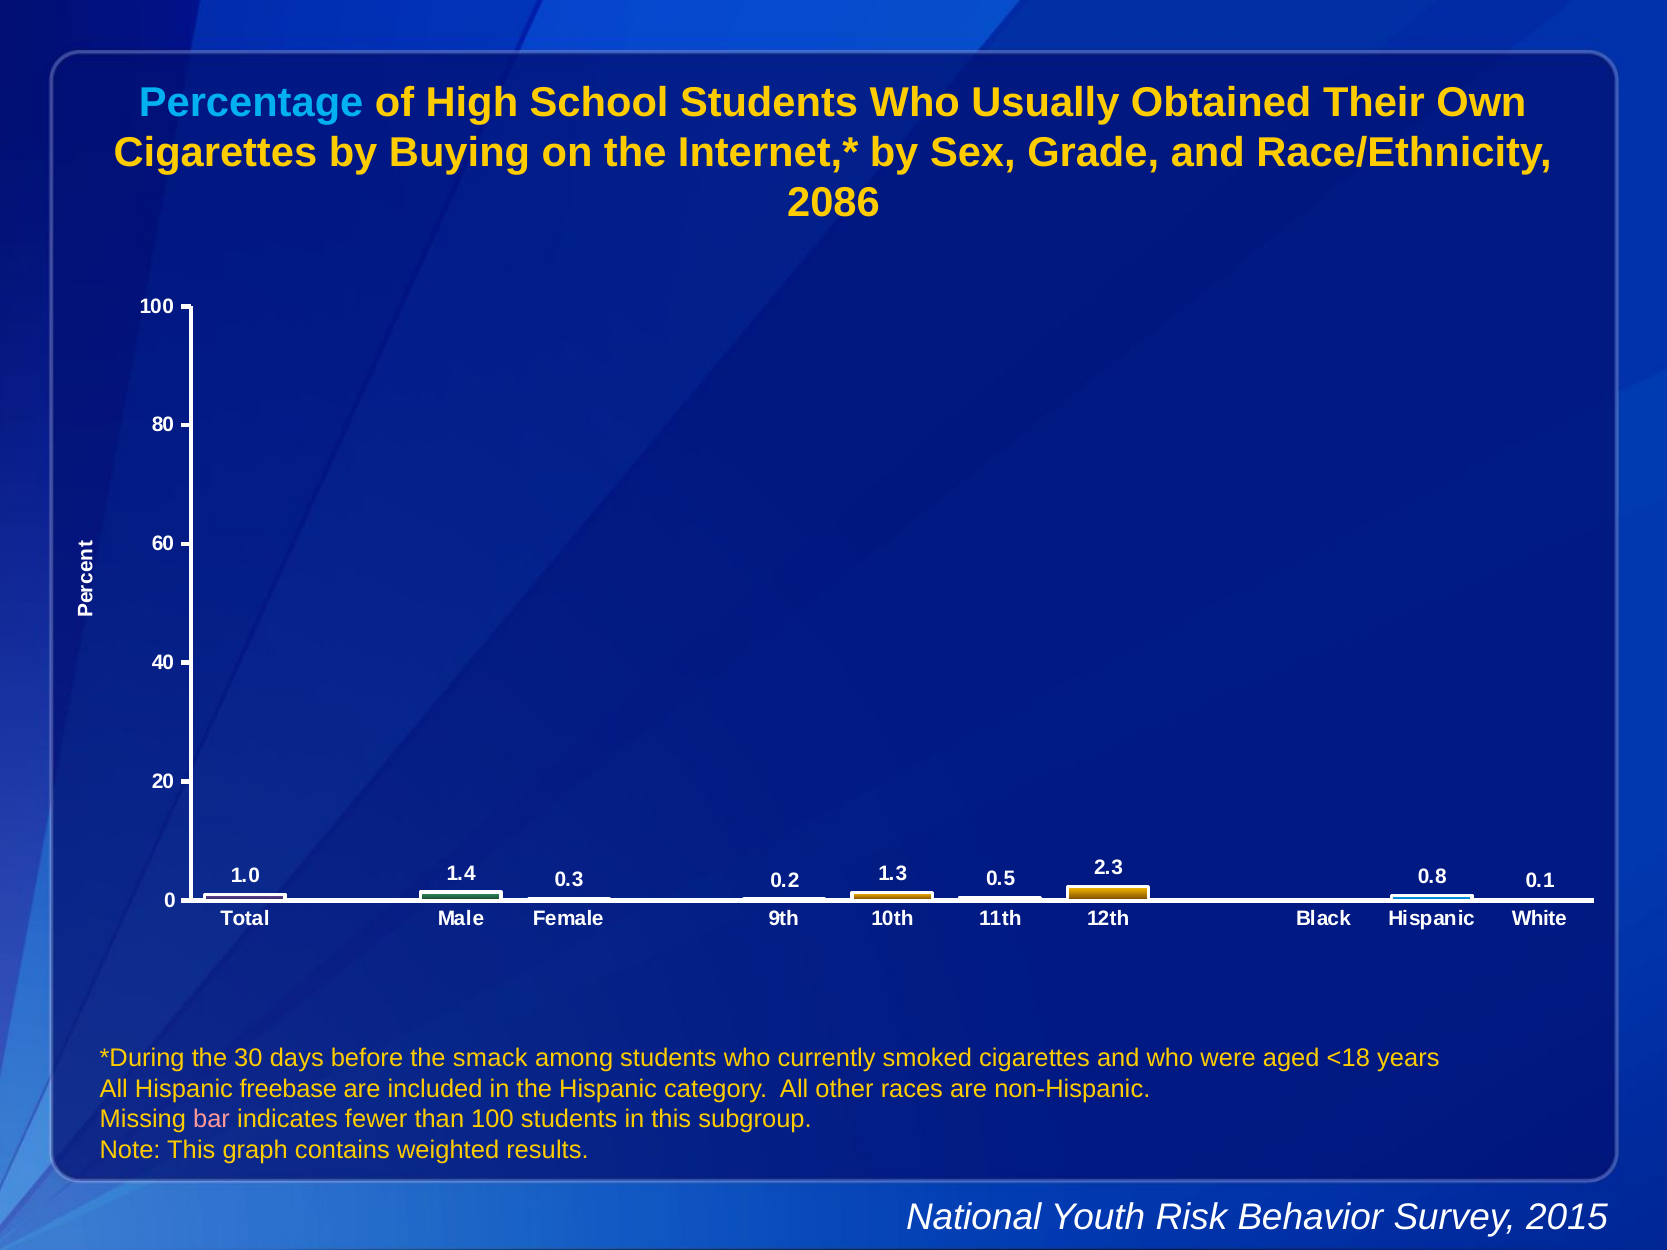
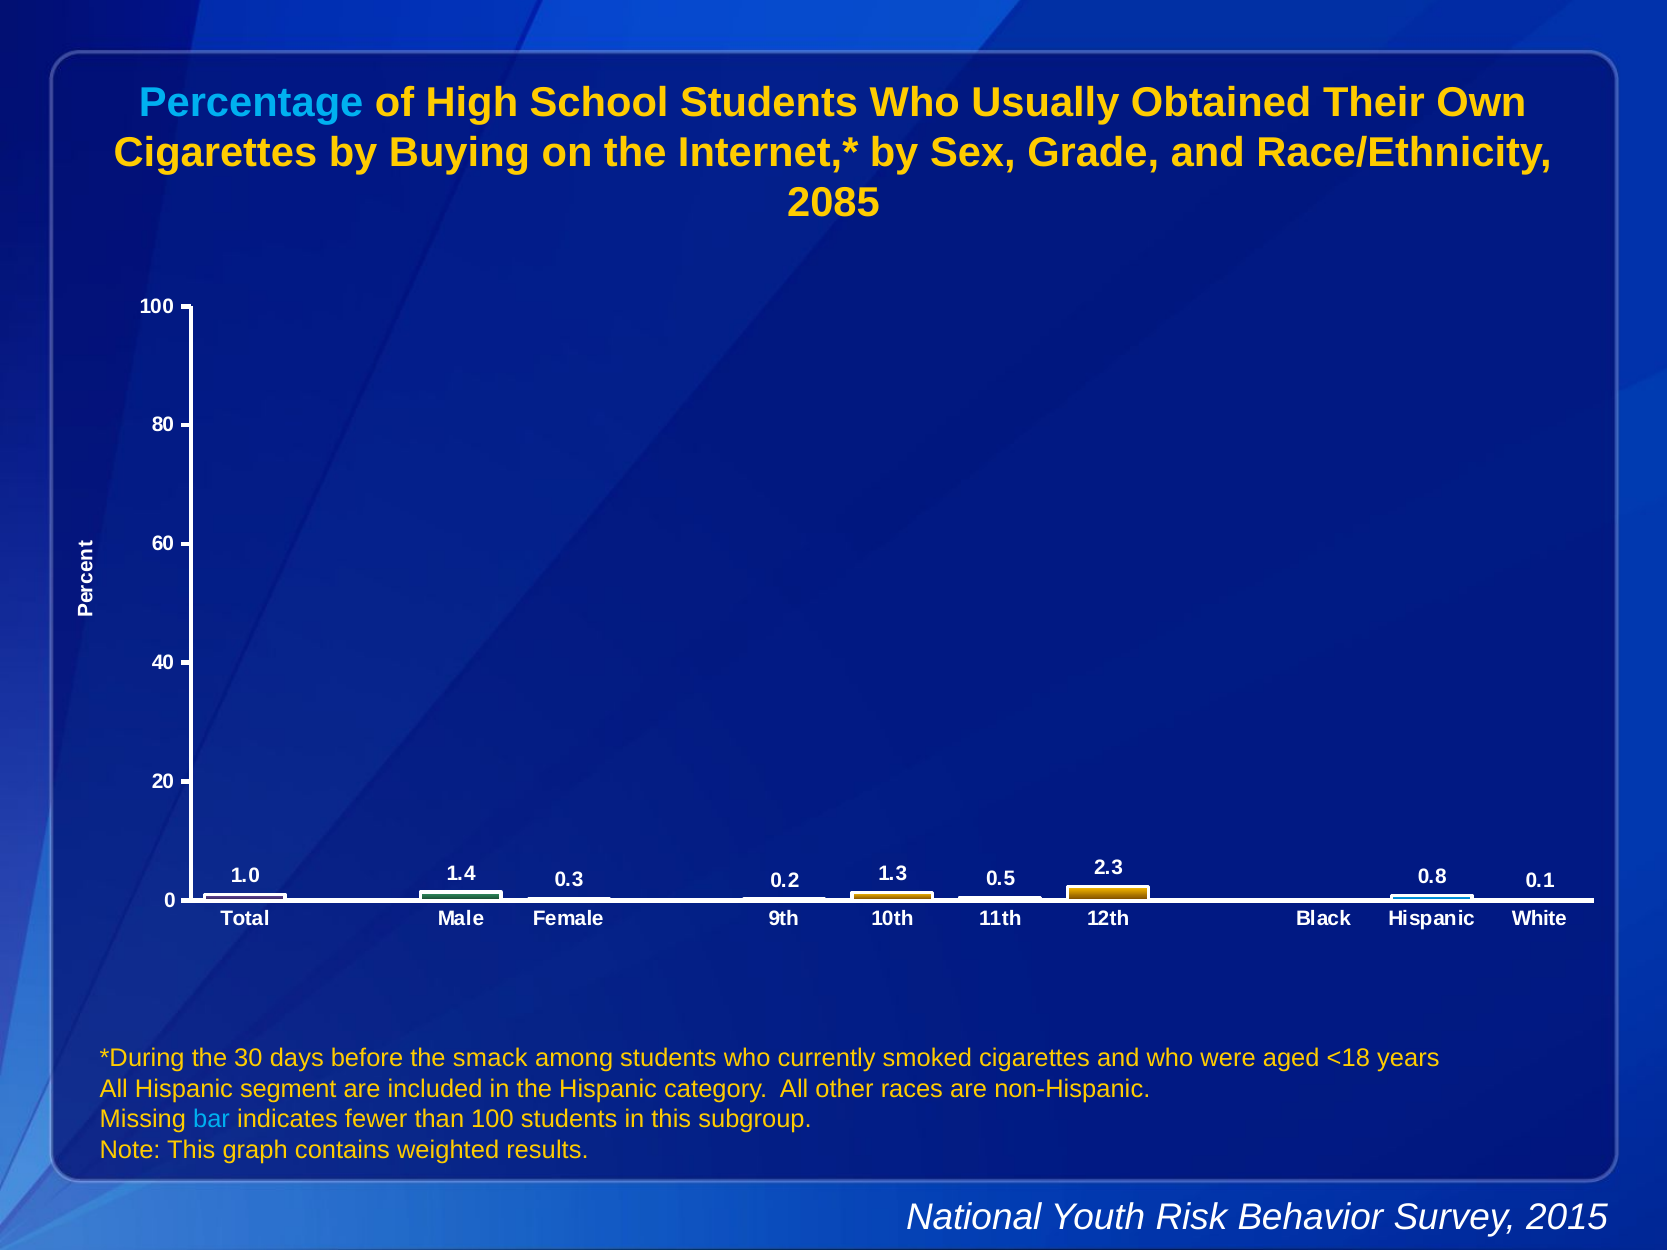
2086: 2086 -> 2085 (833, 203)
freebase: freebase -> segment (288, 1089)
bar colour: pink -> light blue (212, 1120)
